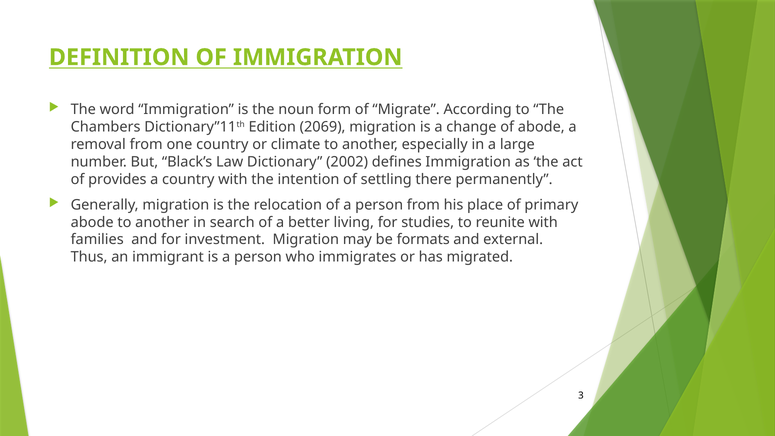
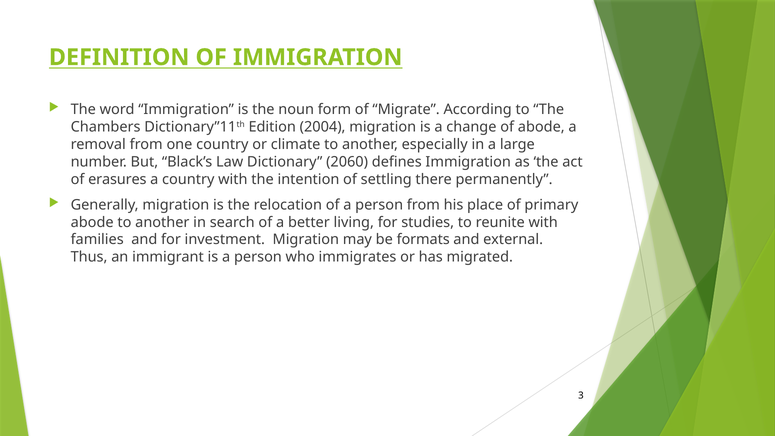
2069: 2069 -> 2004 (323, 127)
2002: 2002 -> 2060 (347, 162)
provides: provides -> erasures (117, 179)
